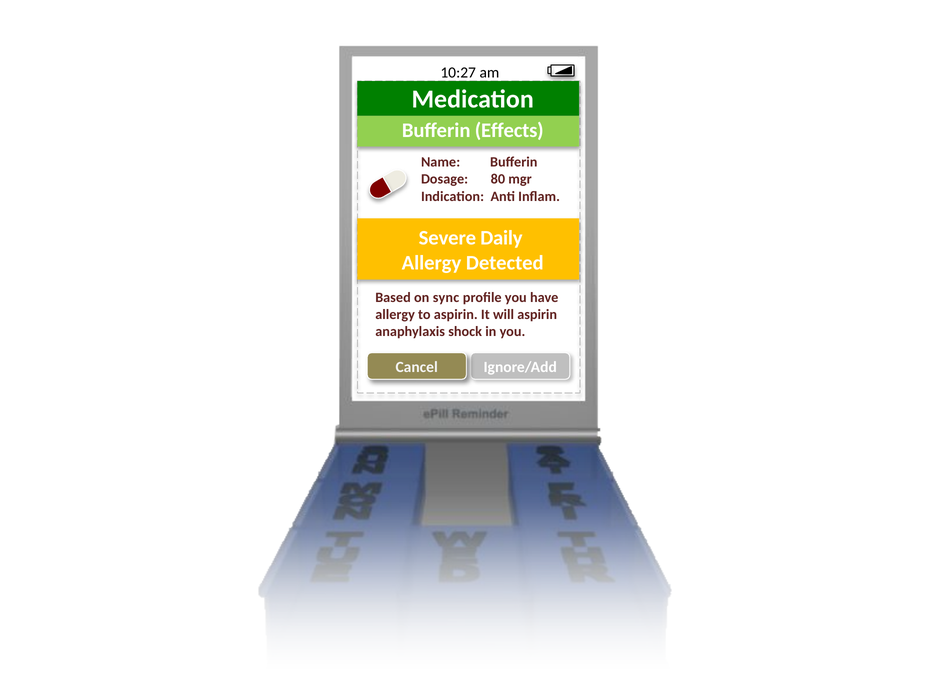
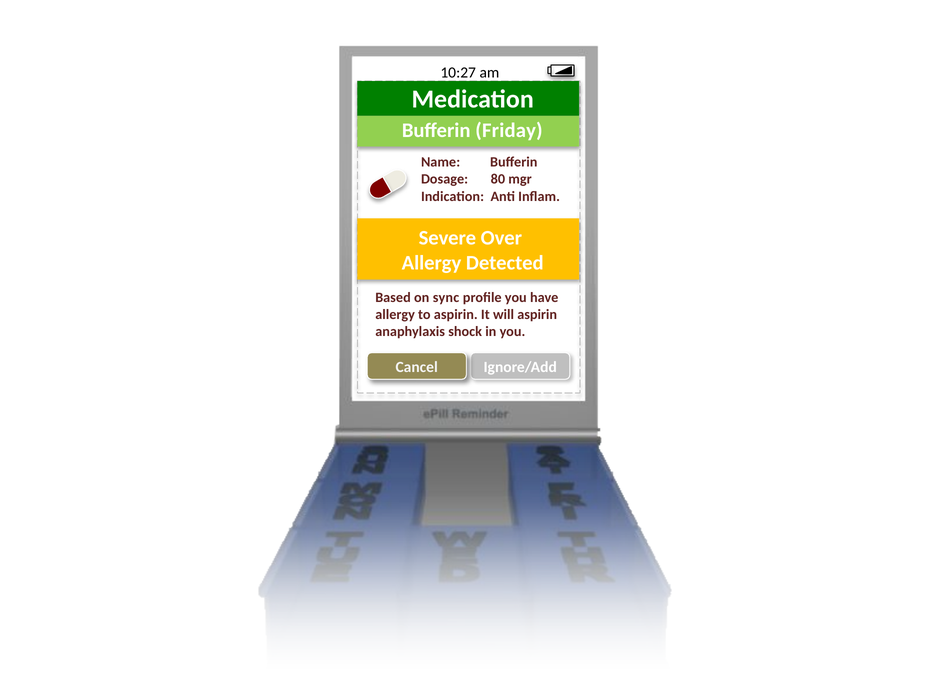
Effects: Effects -> Friday (509, 130)
Daily: Daily -> Over (501, 238)
